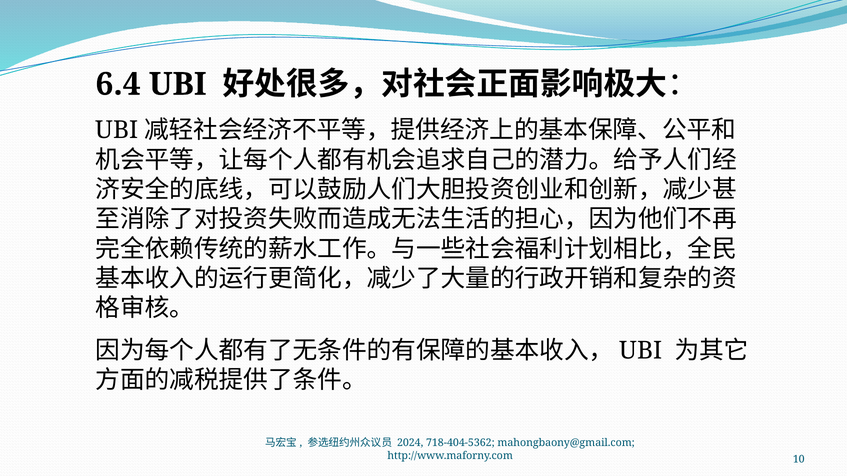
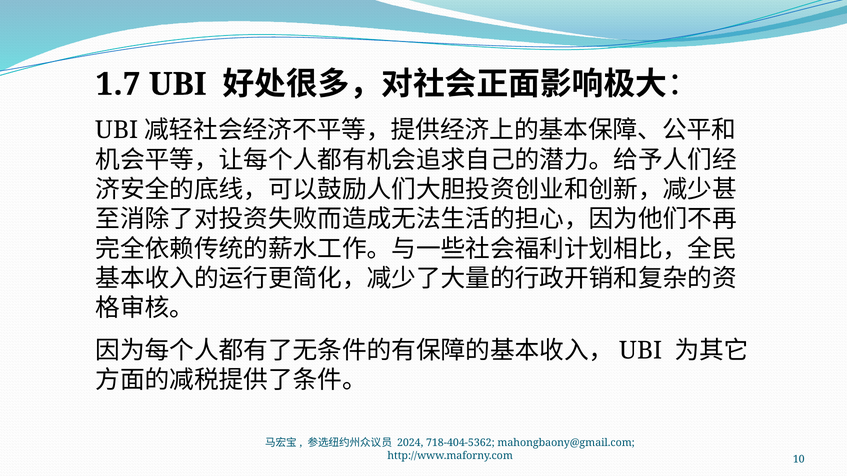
6.4: 6.4 -> 1.7 (118, 84)
